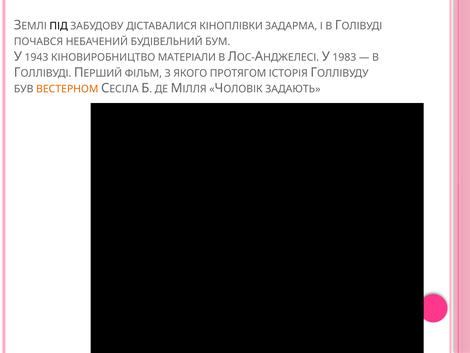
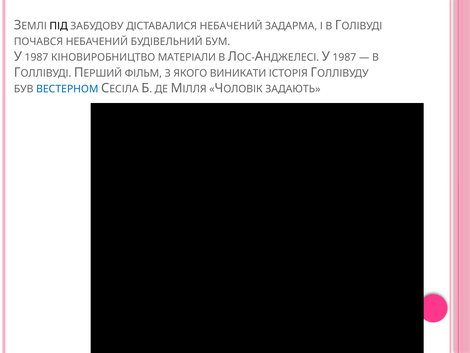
ДІСТАВАЛИСЯ КІНОПЛІВКИ: КІНОПЛІВКИ -> НЕБАЧЕНИЙ (231, 26)
1943: 1943 -> 1987 (36, 57)
1983: 1983 -> 1987 (344, 57)
ПРОТЯГОМ: ПРОТЯГОМ -> ВИНИКАТИ (238, 73)
ВЕСТЕРНОМ colour: orange -> blue (67, 89)
